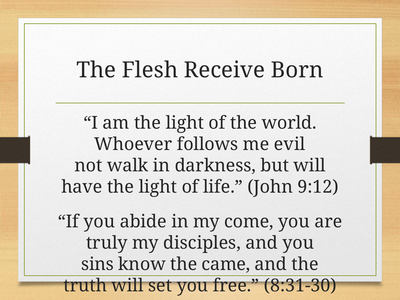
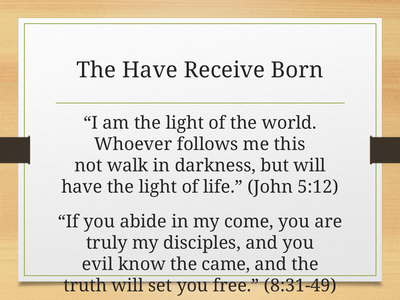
The Flesh: Flesh -> Have (150, 70)
evil: evil -> this (290, 144)
9:12: 9:12 -> 5:12 (318, 187)
sins: sins -> evil (97, 264)
8:31-30: 8:31-30 -> 8:31-49 (300, 286)
